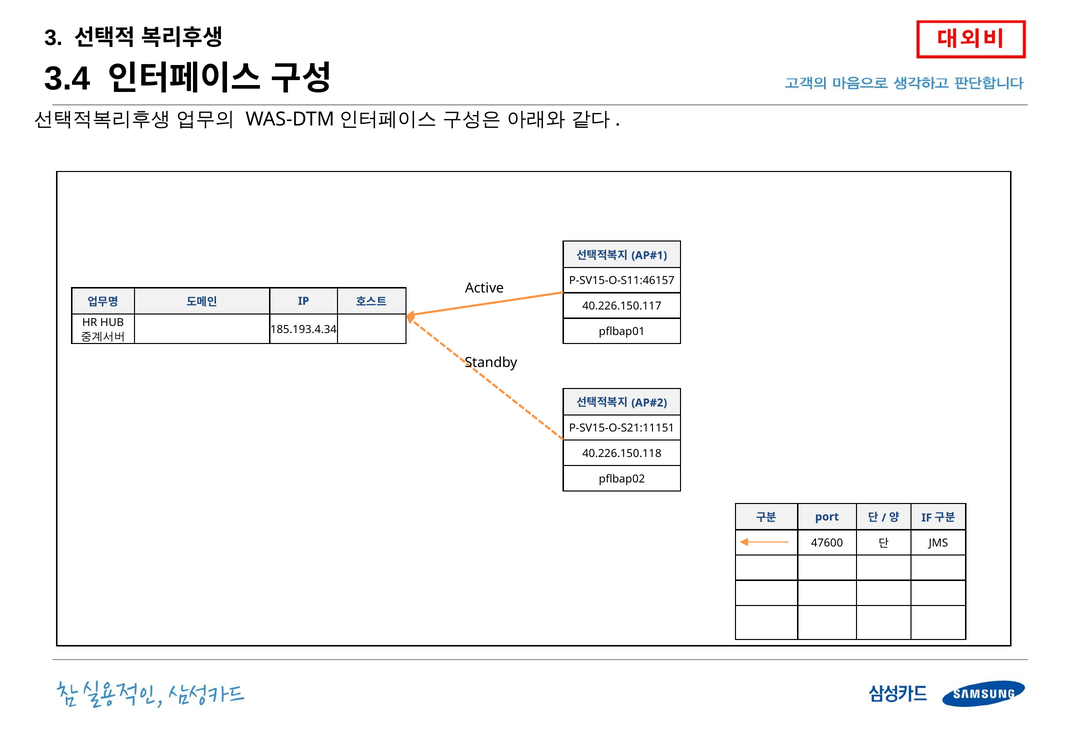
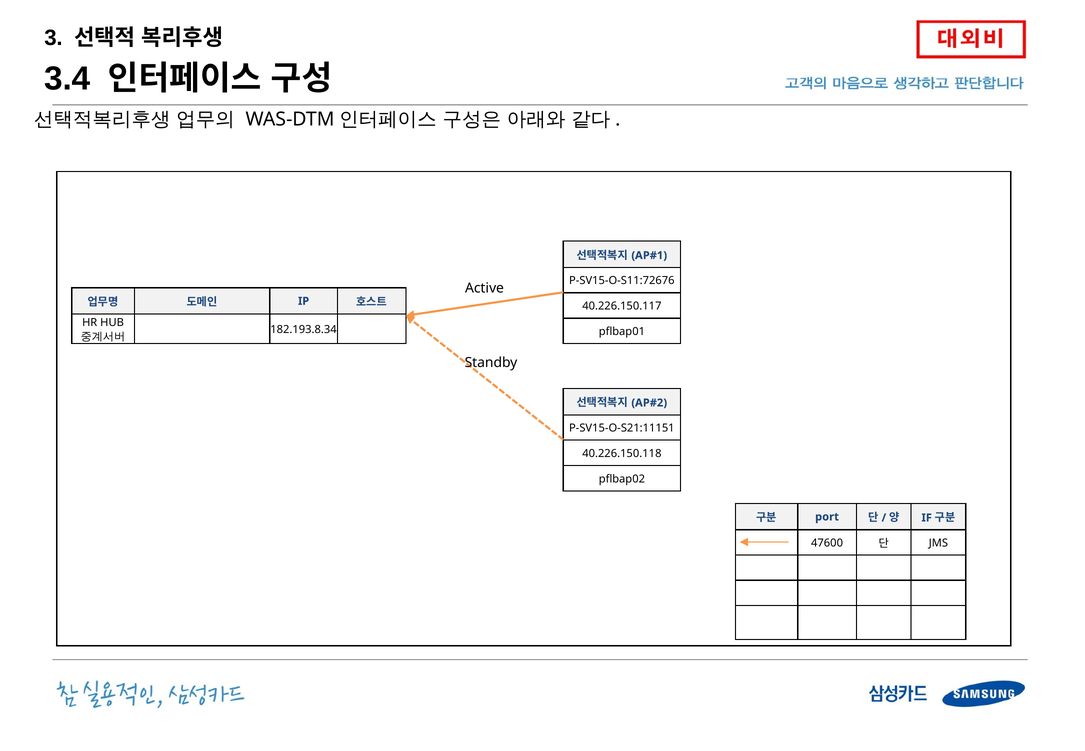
P-SV15-O-S11:46157: P-SV15-O-S11:46157 -> P-SV15-O-S11:72676 (622, 281)
185.193.4.34: 185.193.4.34 -> 182.193.8.34 (304, 330)
